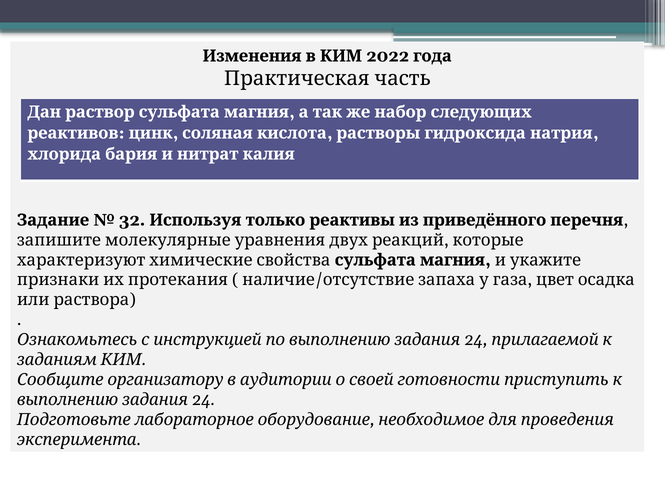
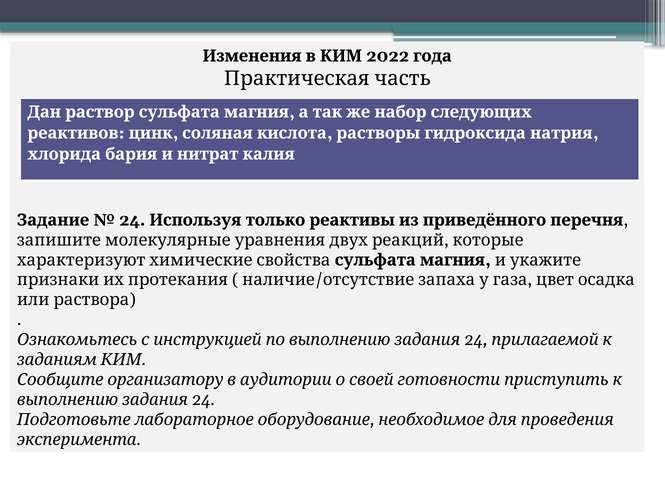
32: 32 -> 24 (132, 220)
